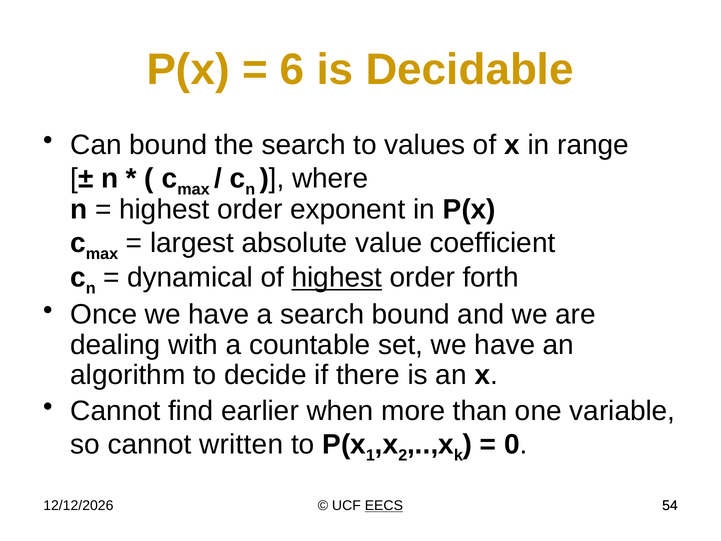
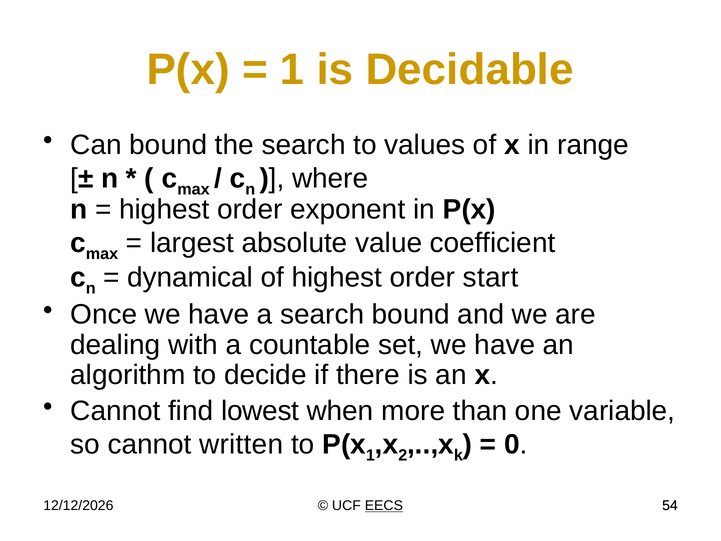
6: 6 -> 1 (292, 70)
highest underline: present -> none (337, 278)
forth: forth -> start (491, 278)
earlier: earlier -> lowest (260, 411)
